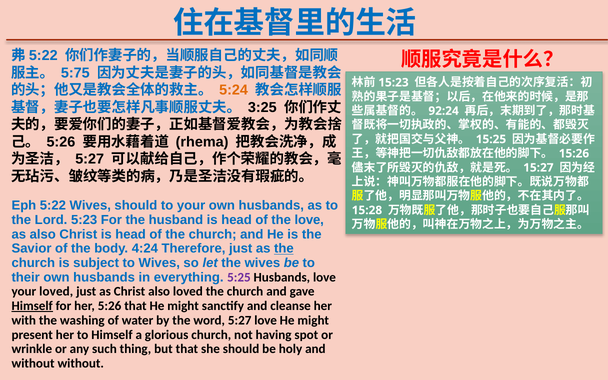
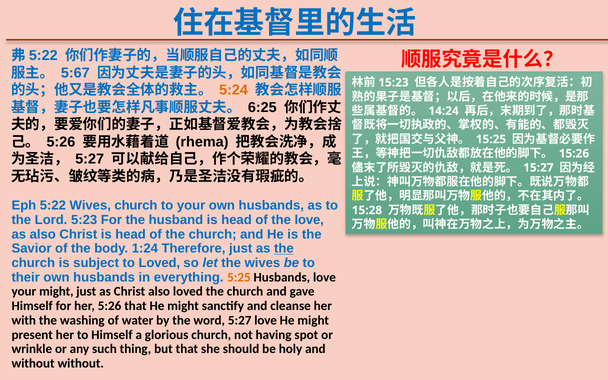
5:75: 5:75 -> 5:67 (75, 73)
3:25: 3:25 -> 6:25 (262, 107)
92:24: 92:24 -> 14:24 (444, 111)
Wives should: should -> church (136, 205)
4:24: 4:24 -> 1:24 (145, 249)
to Wives: Wives -> Loved (159, 263)
5:25 colour: purple -> orange (239, 277)
your loved: loved -> might (56, 292)
Himself underline: present -> none (32, 306)
